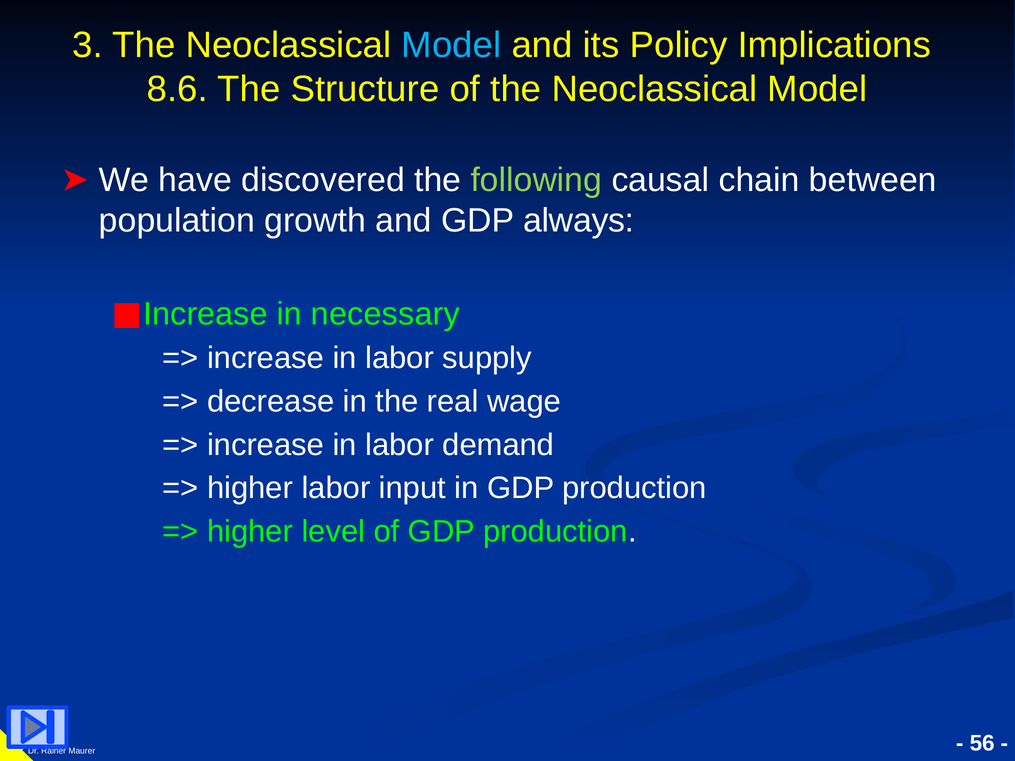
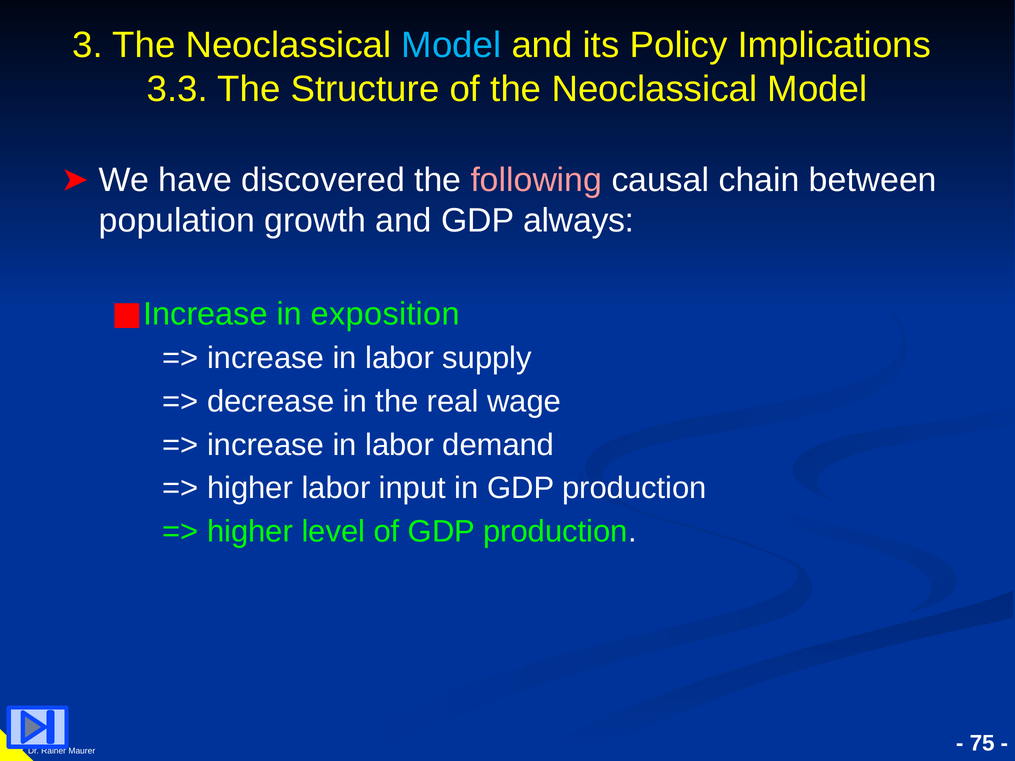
8.6: 8.6 -> 3.3 (177, 89)
following colour: light green -> pink (536, 180)
necessary: necessary -> exposition (385, 314)
56: 56 -> 75 (982, 744)
